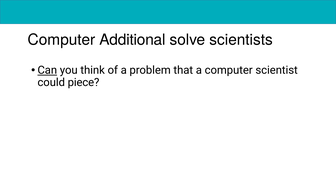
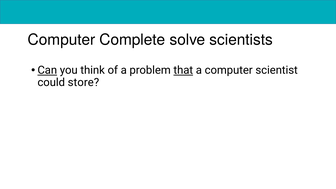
Additional: Additional -> Complete (132, 40)
that underline: none -> present (183, 70)
piece: piece -> store (83, 82)
